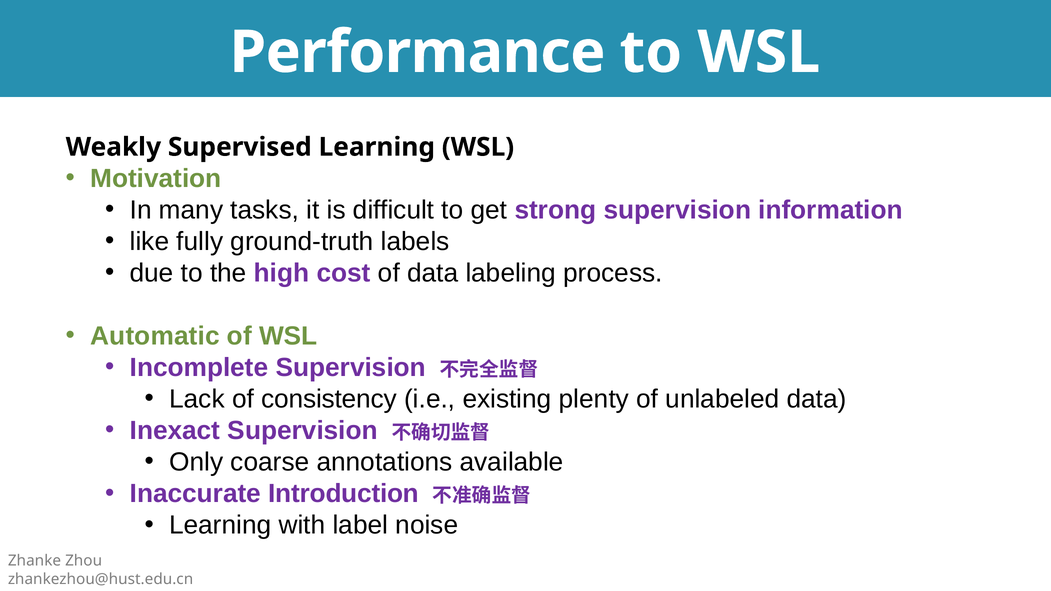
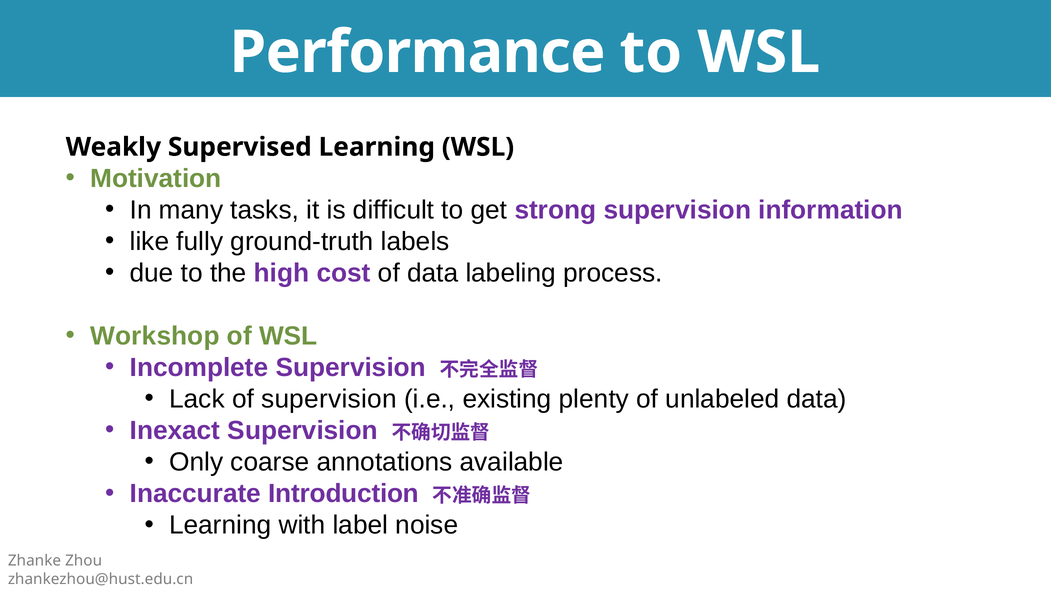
Automatic: Automatic -> Workshop (155, 336)
of consistency: consistency -> supervision (329, 399)
